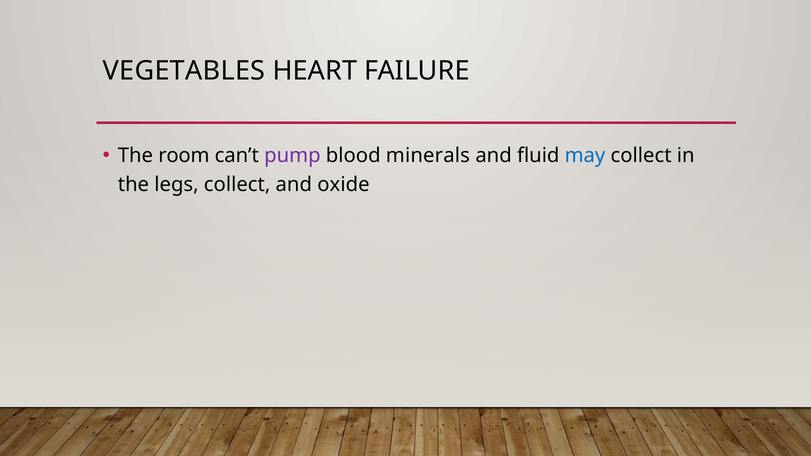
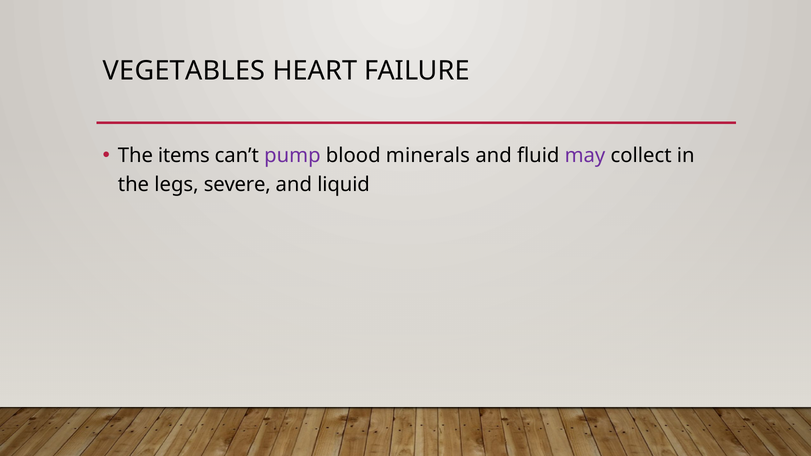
room: room -> items (184, 156)
may colour: blue -> purple (585, 156)
legs collect: collect -> severe (237, 185)
oxide: oxide -> liquid (344, 185)
